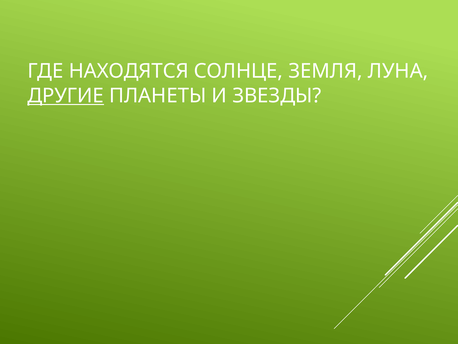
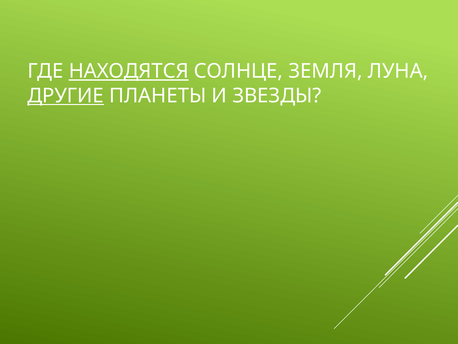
НАХОДЯТСЯ underline: none -> present (129, 71)
